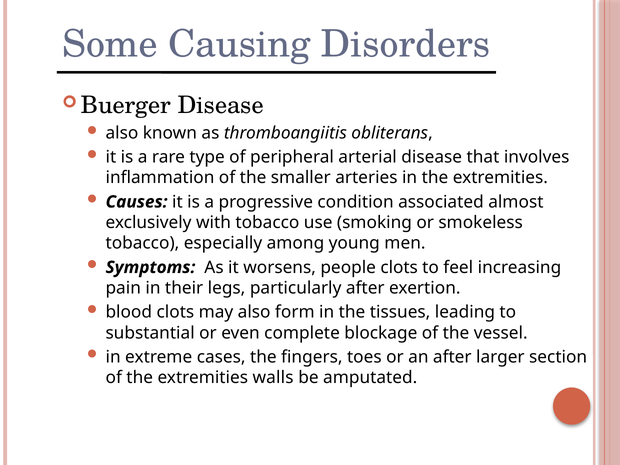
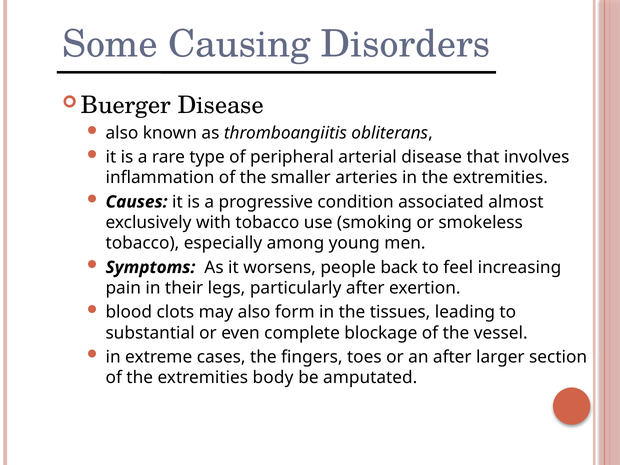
people clots: clots -> back (399, 267)
walls: walls -> body (273, 378)
